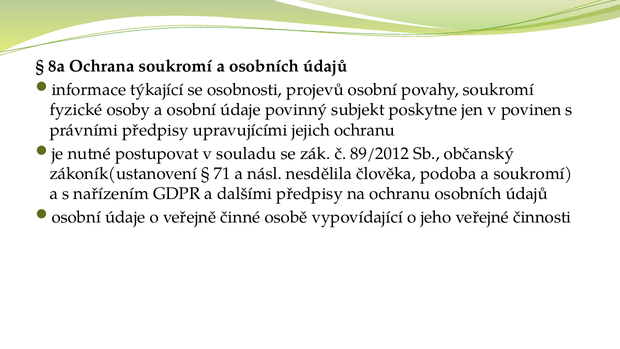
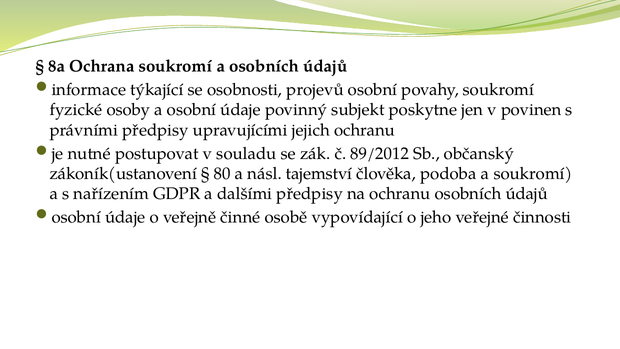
71: 71 -> 80 (222, 174)
nesdělila: nesdělila -> tajemství (319, 174)
